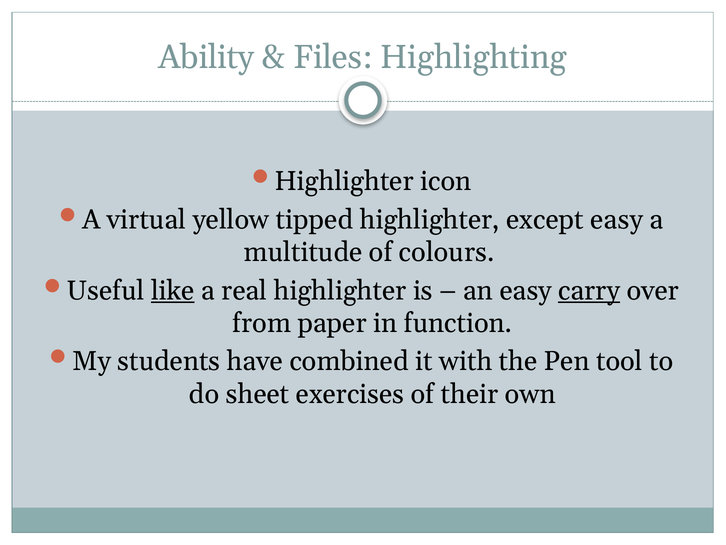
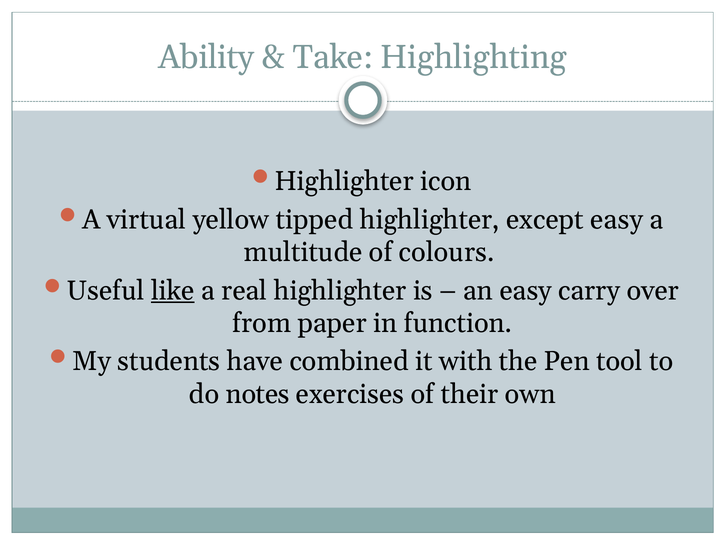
Files: Files -> Take (333, 57)
carry underline: present -> none (589, 290)
sheet: sheet -> notes (258, 394)
